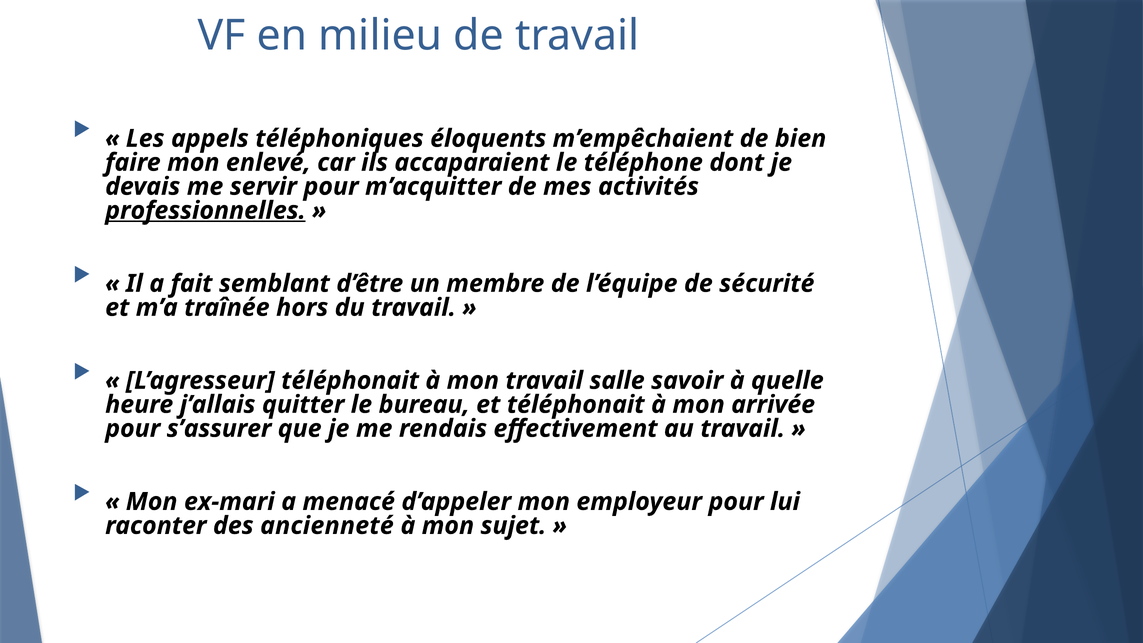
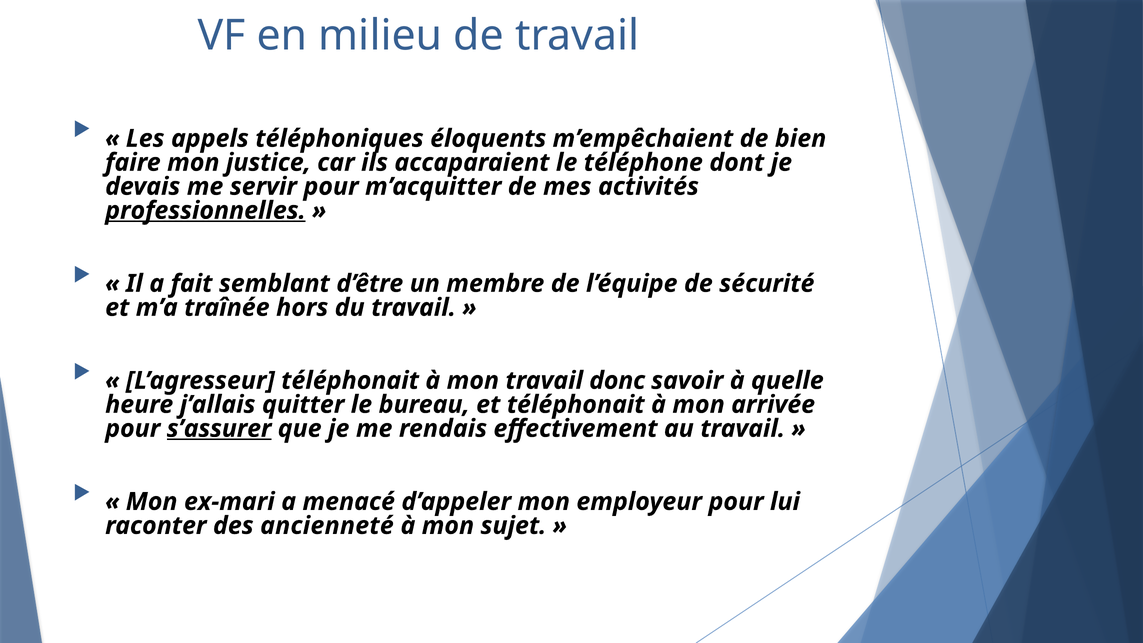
enlevé: enlevé -> justice (268, 163)
salle: salle -> donc (617, 381)
s’assurer underline: none -> present (219, 429)
